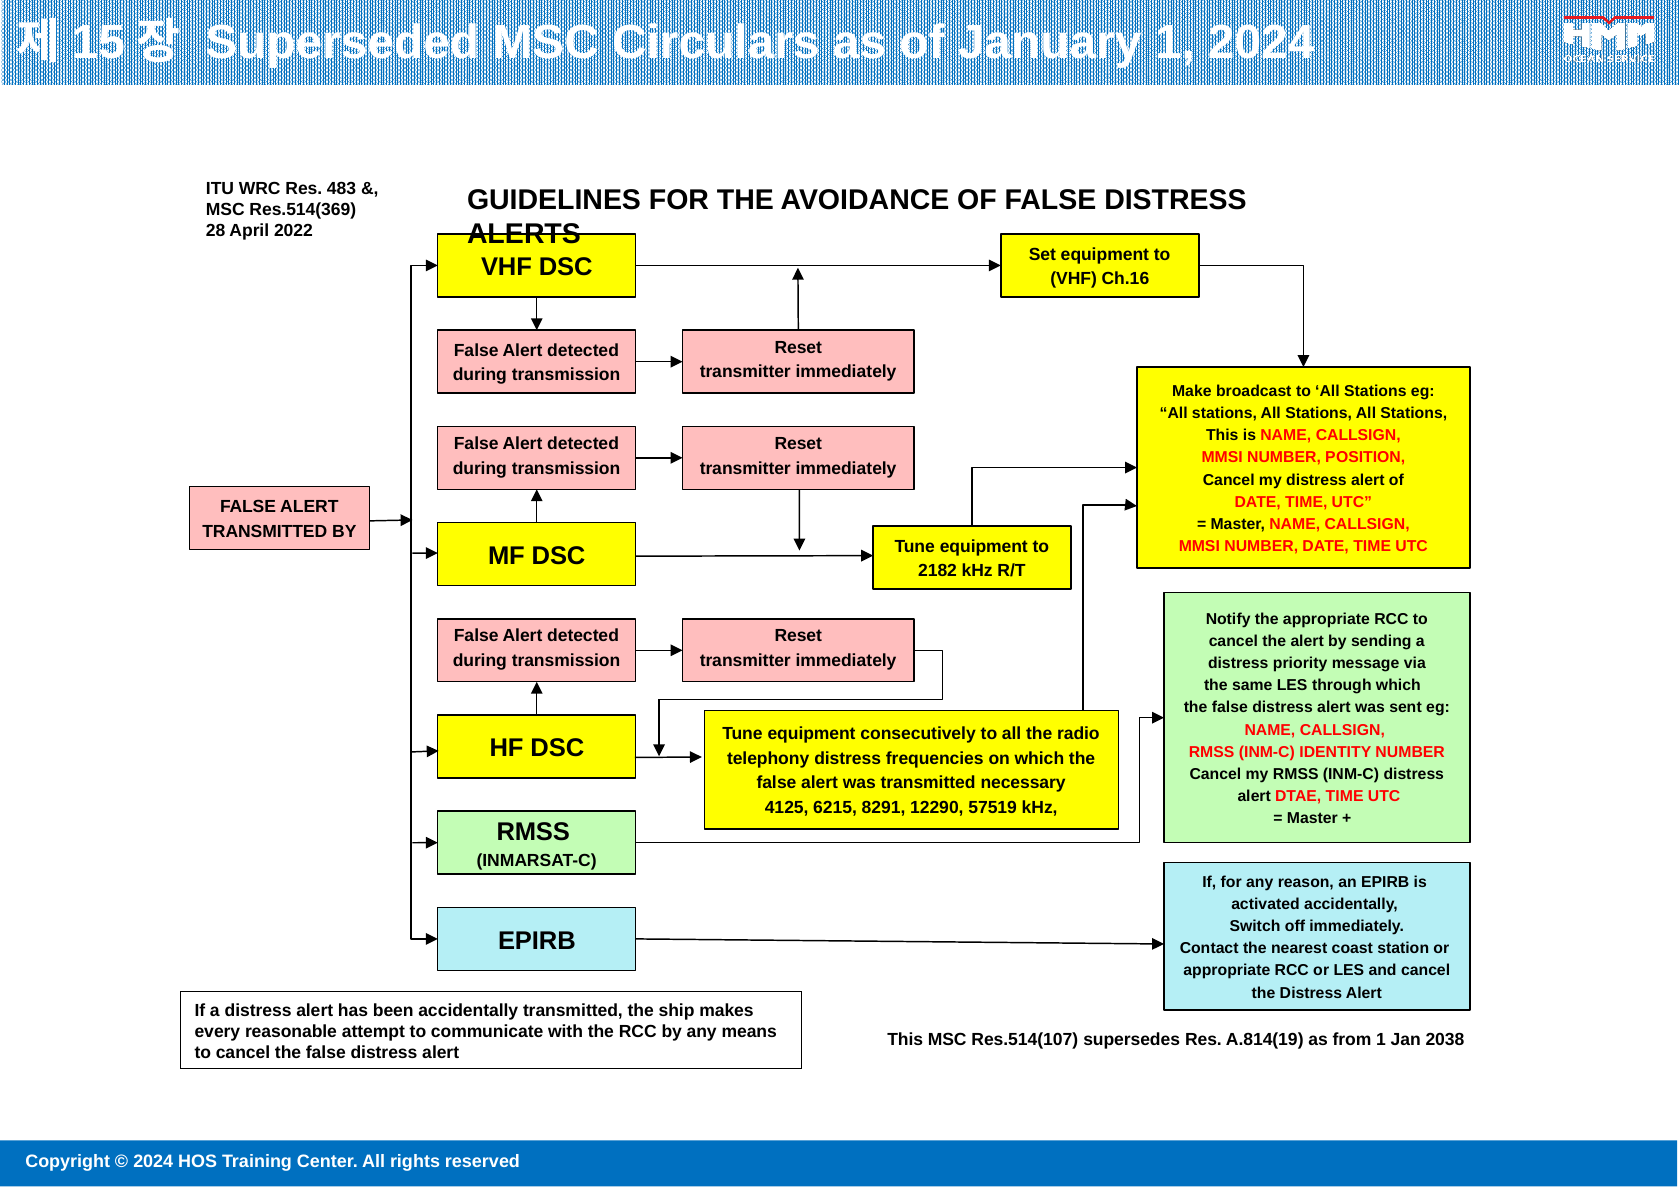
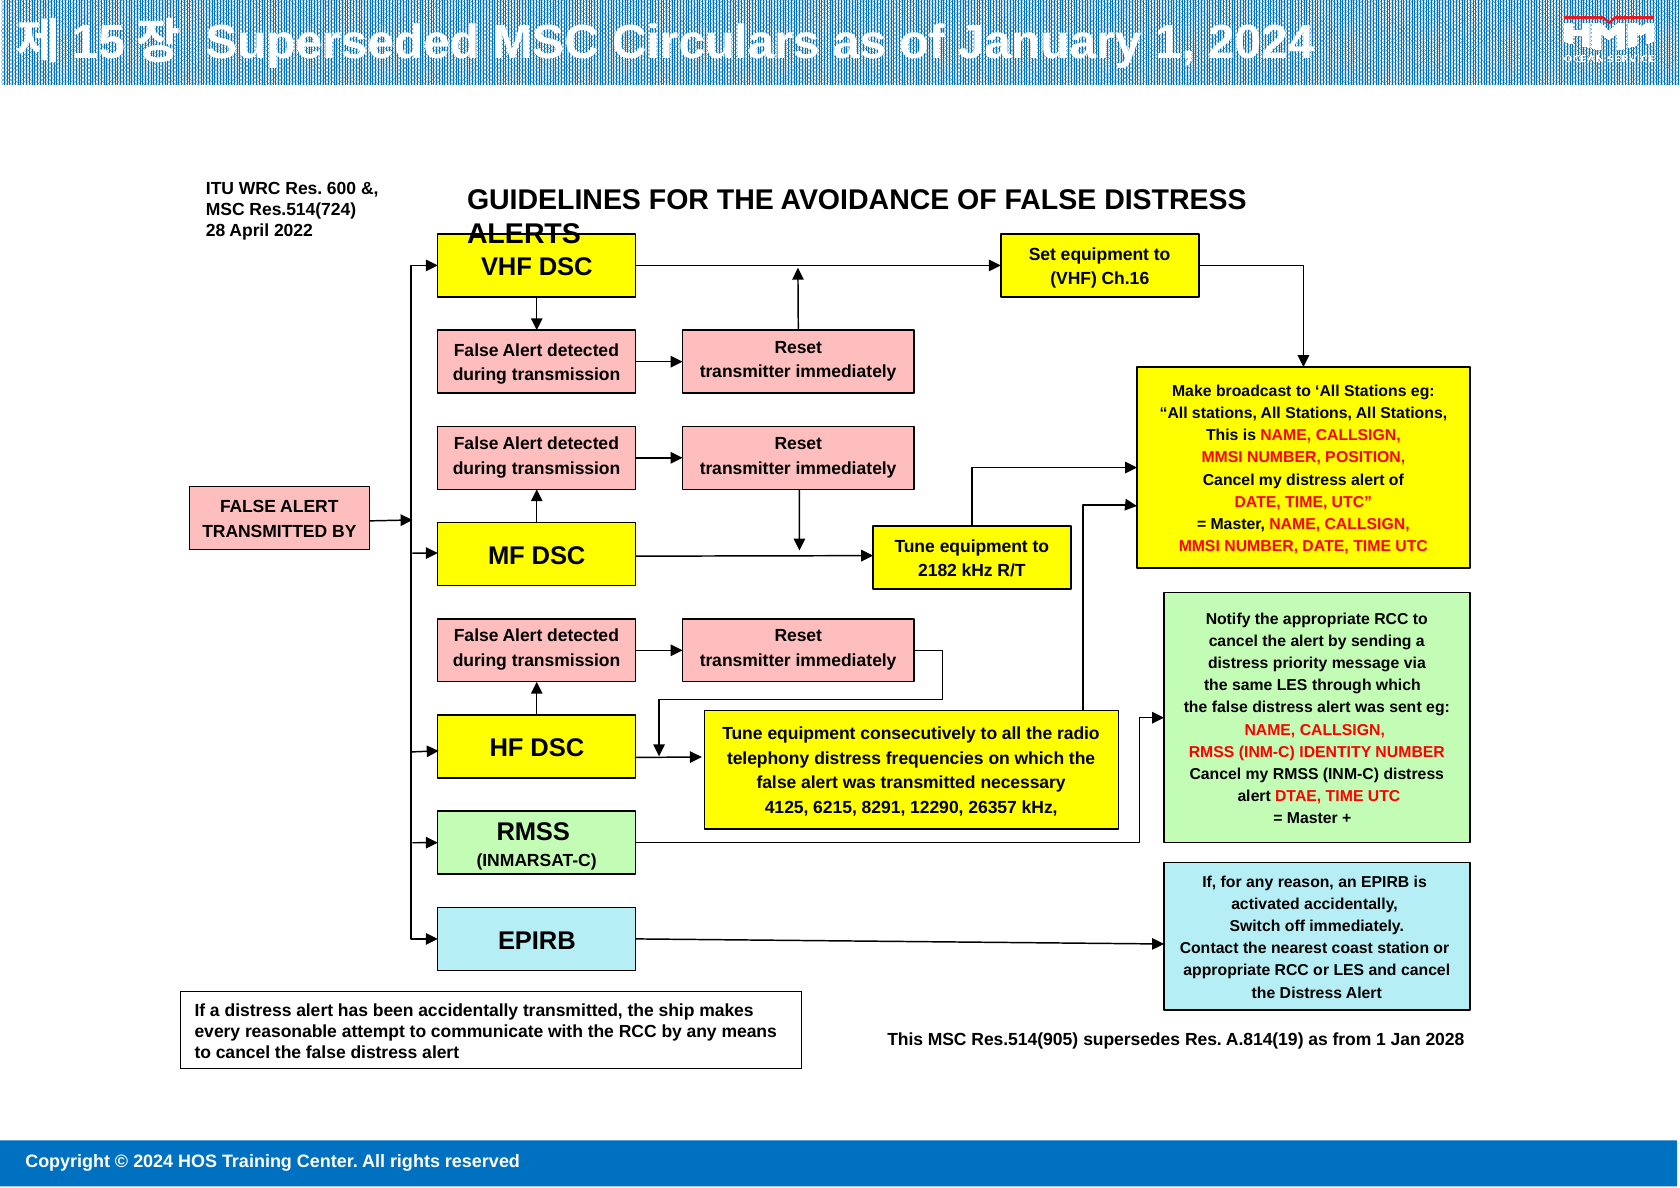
483: 483 -> 600 (342, 189)
Res.514(369: Res.514(369 -> Res.514(724 (303, 210)
57519: 57519 -> 26357 (993, 808)
Res.514(107: Res.514(107 -> Res.514(905 (1025, 1040)
2038: 2038 -> 2028 (1445, 1040)
